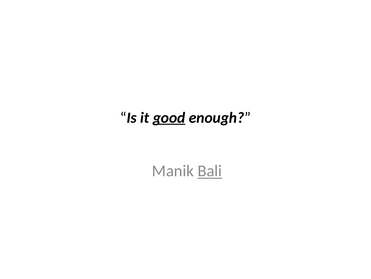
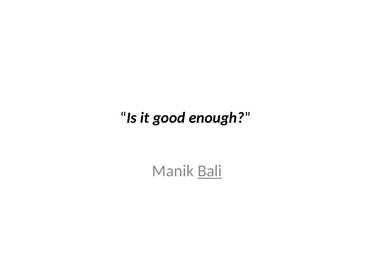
good underline: present -> none (169, 117)
